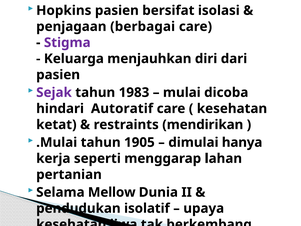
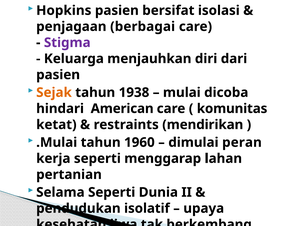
Sejak colour: purple -> orange (54, 92)
1983: 1983 -> 1938 (134, 92)
Autoratif: Autoratif -> American (122, 108)
kesehatan: kesehatan -> komunitas (232, 108)
1905: 1905 -> 1960 (139, 142)
hanya: hanya -> peran (242, 142)
Selama Mellow: Mellow -> Seperti (112, 192)
